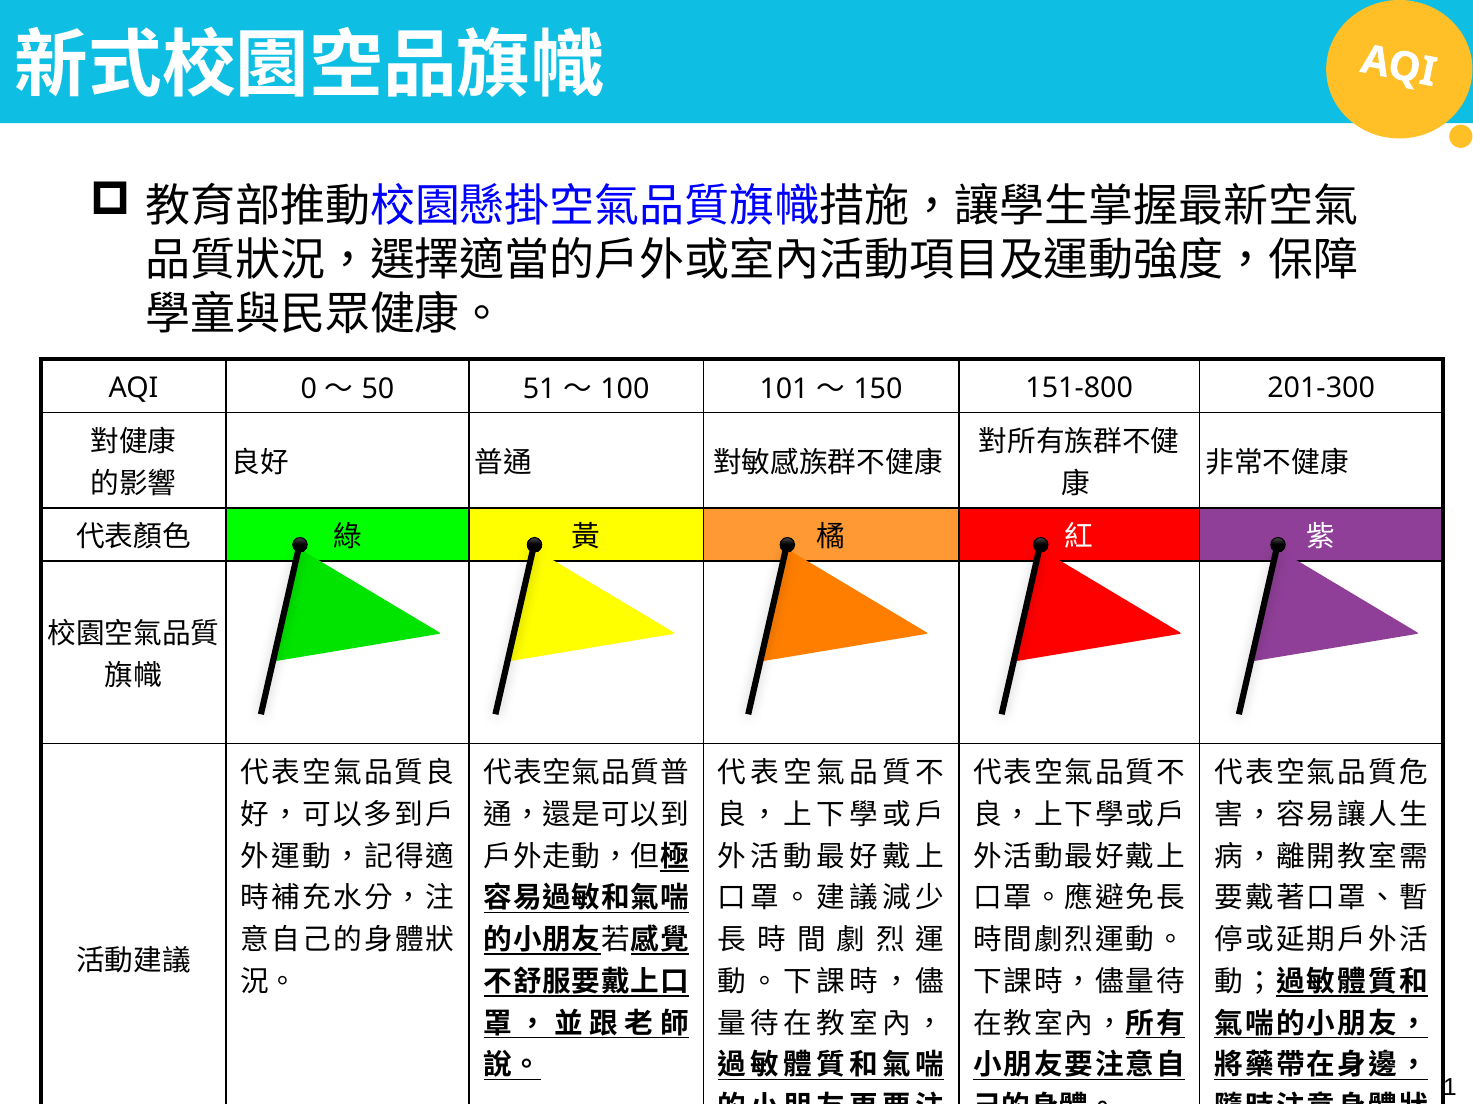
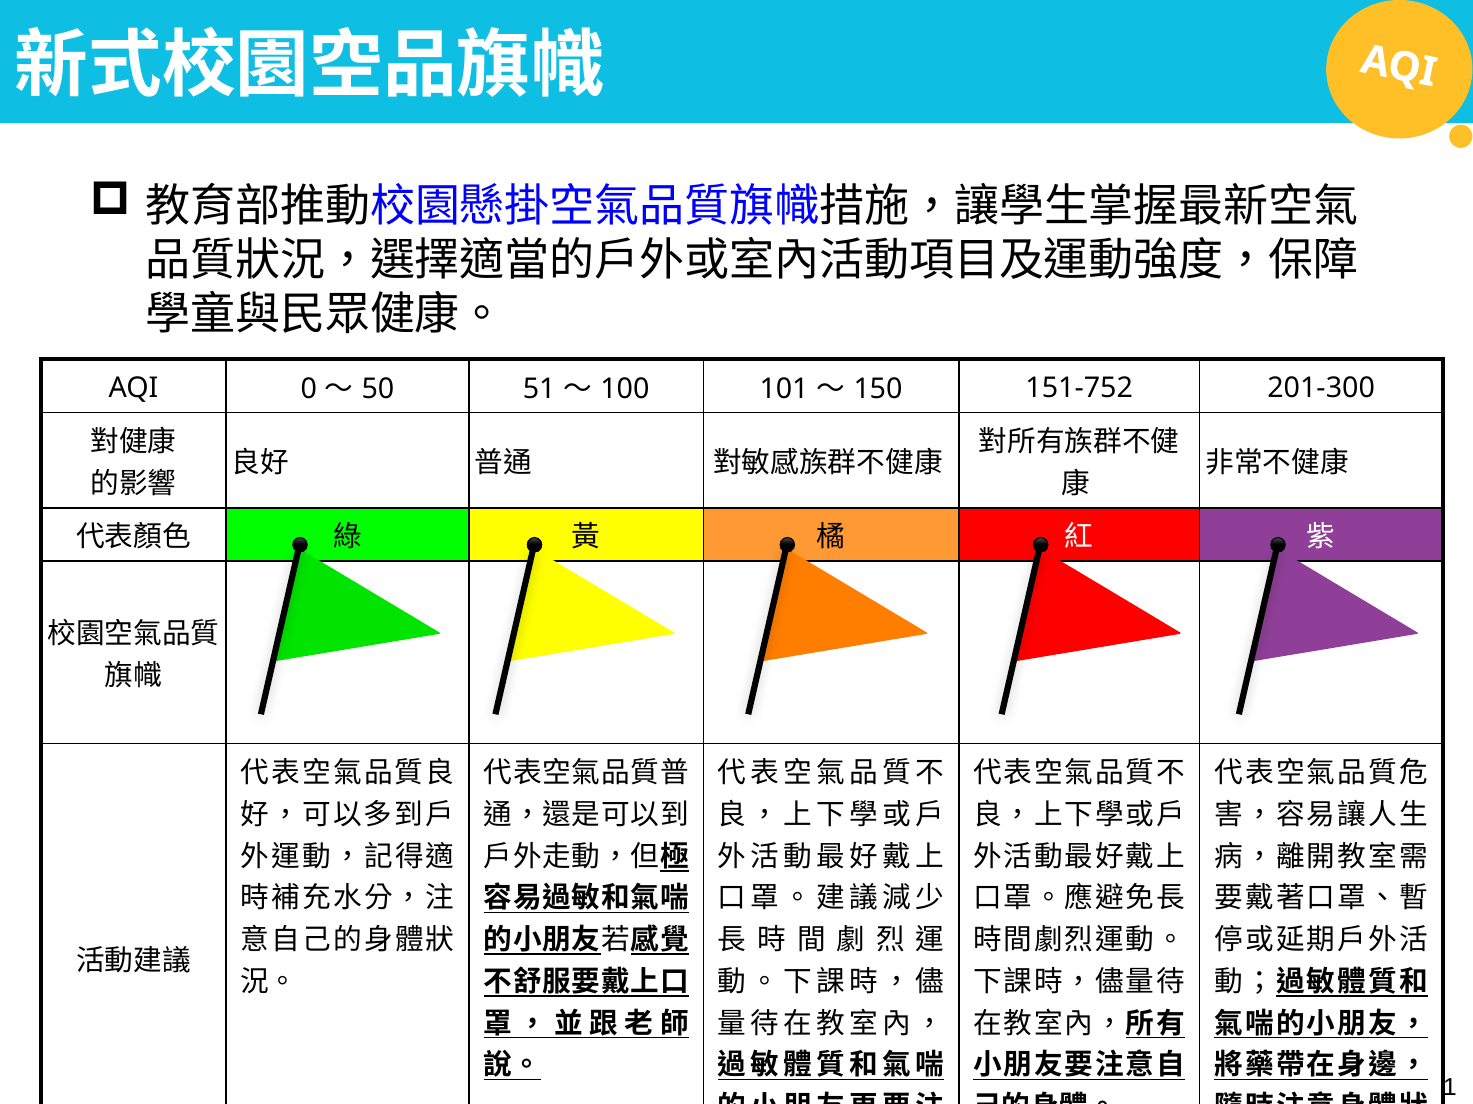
151-800: 151-800 -> 151-752 (1079, 388)
